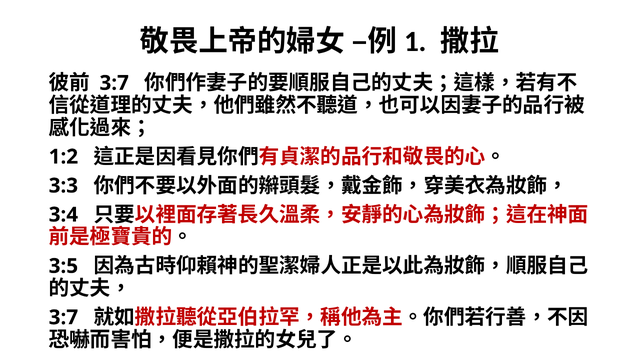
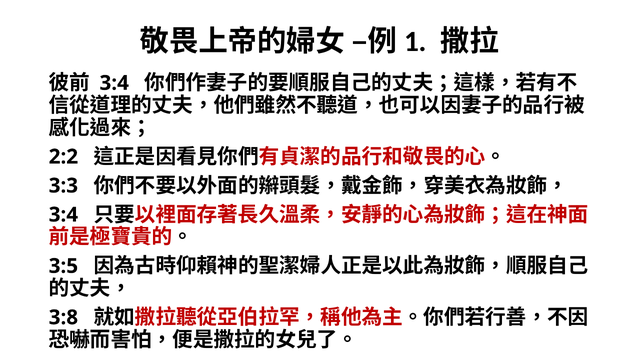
3:7: 3:7 -> 3:4 (114, 83)
1:2: 1:2 -> 2:2 (63, 156)
3:7: 3:7 -> 3:8 (63, 317)
